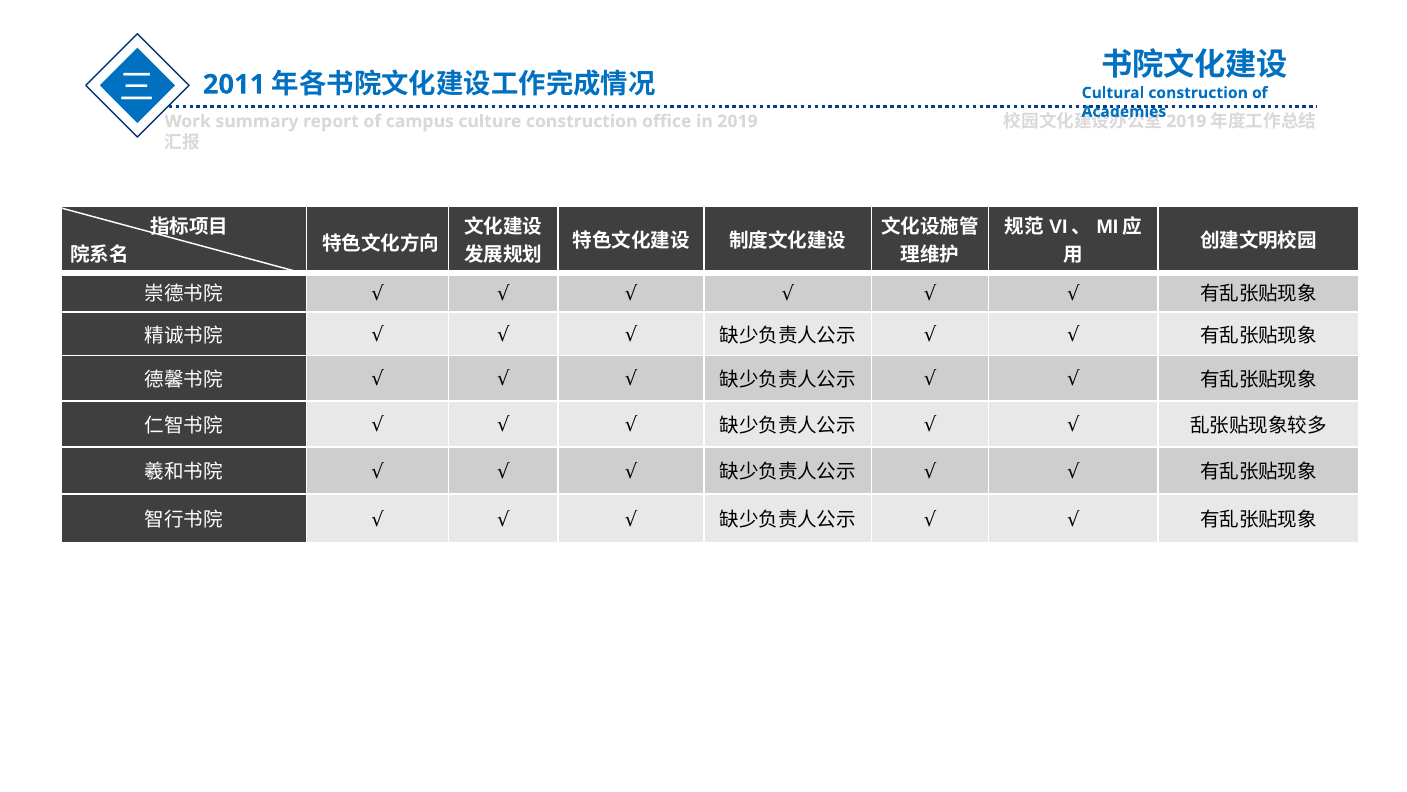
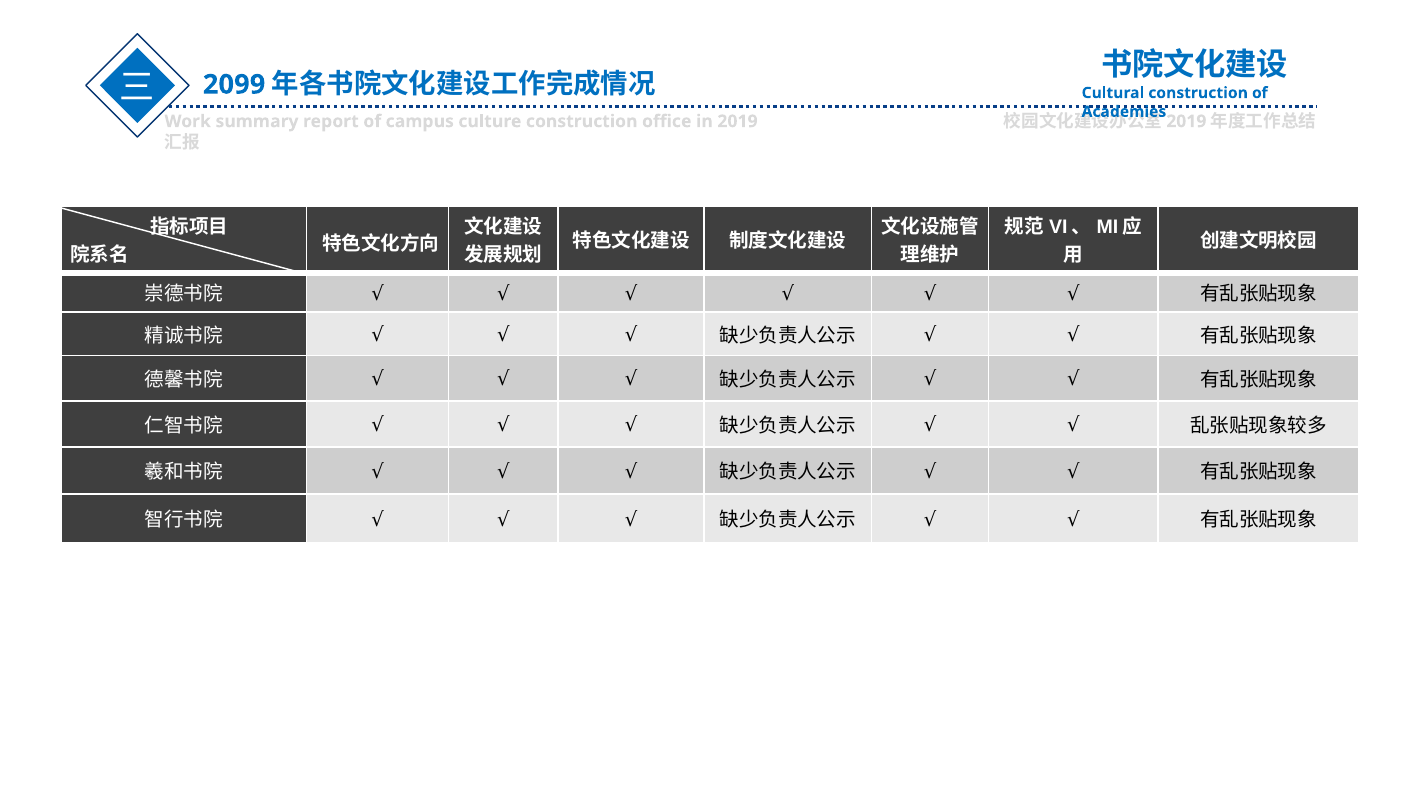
2011: 2011 -> 2099 (234, 84)
